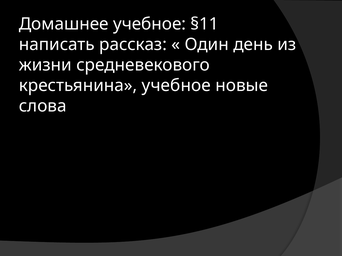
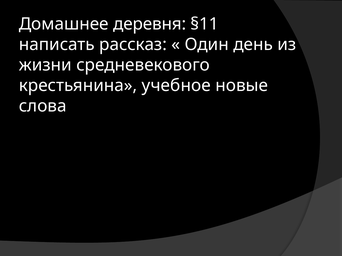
Домашнее учебное: учебное -> деревня (150, 24)
